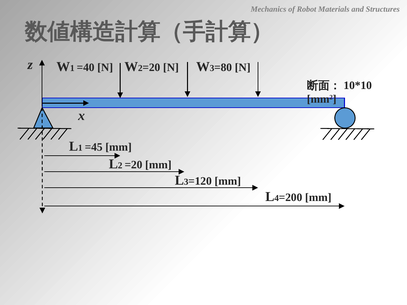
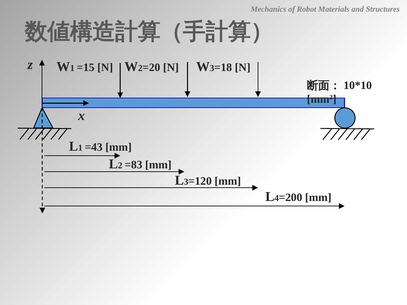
=40: =40 -> =15 (86, 68)
=80: =80 -> =18 (223, 68)
=45: =45 -> =43 (94, 147)
=20: =20 -> =83 (133, 165)
